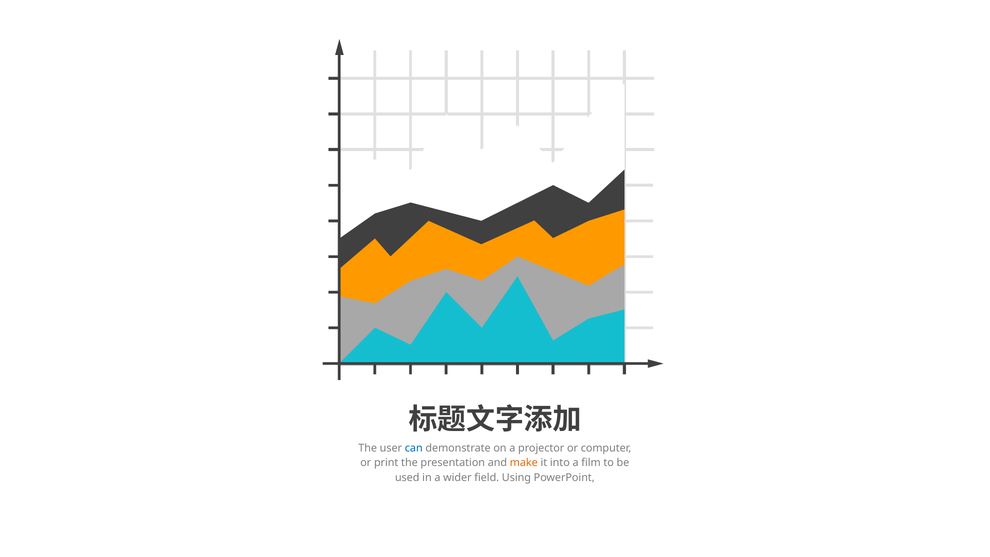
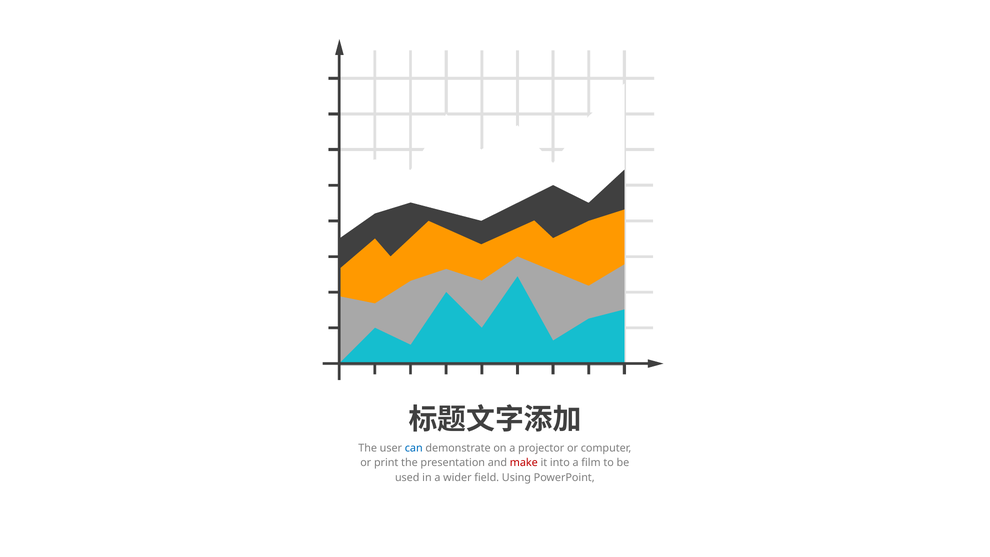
make colour: orange -> red (524, 463)
